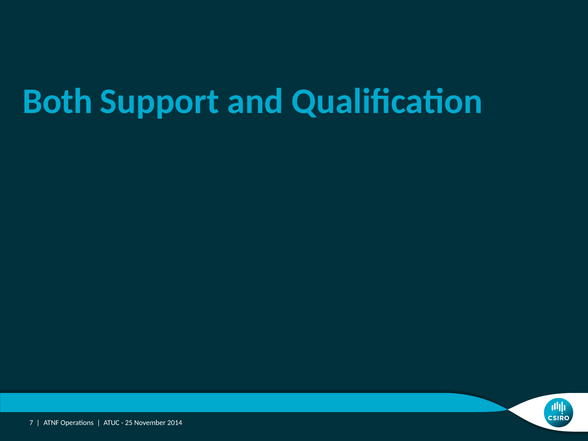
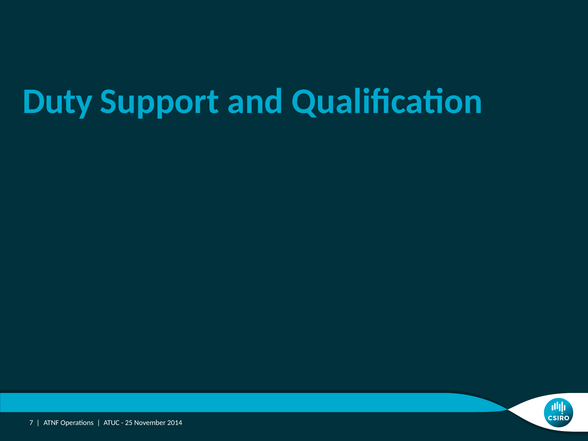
Both: Both -> Duty (58, 101)
